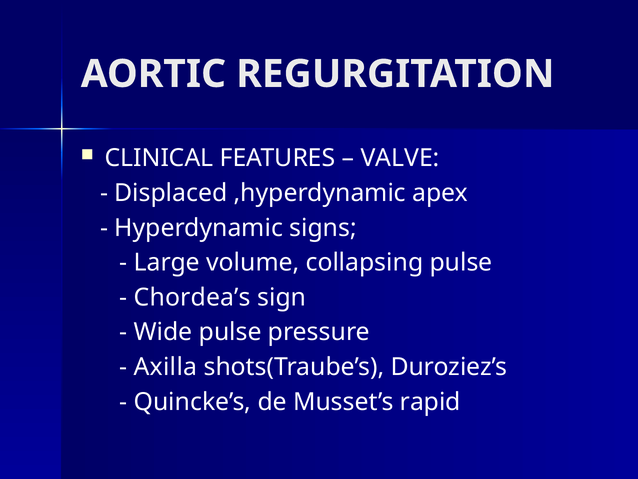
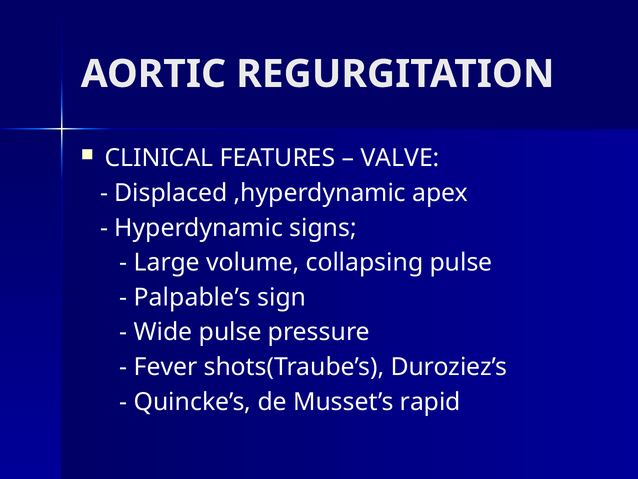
Chordea’s: Chordea’s -> Palpable’s (192, 297)
Axilla: Axilla -> Fever (166, 367)
